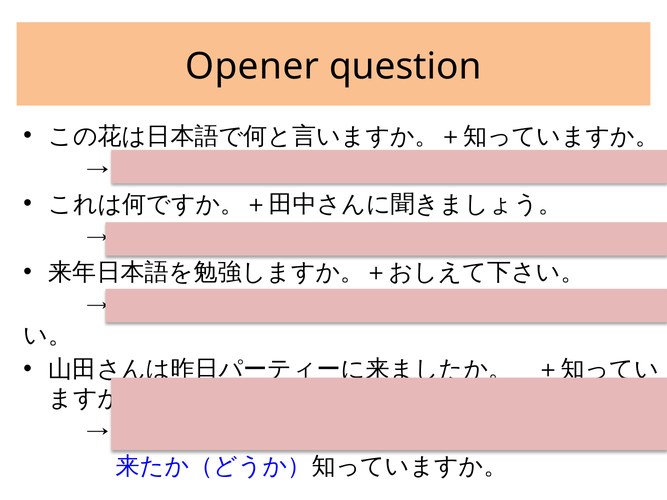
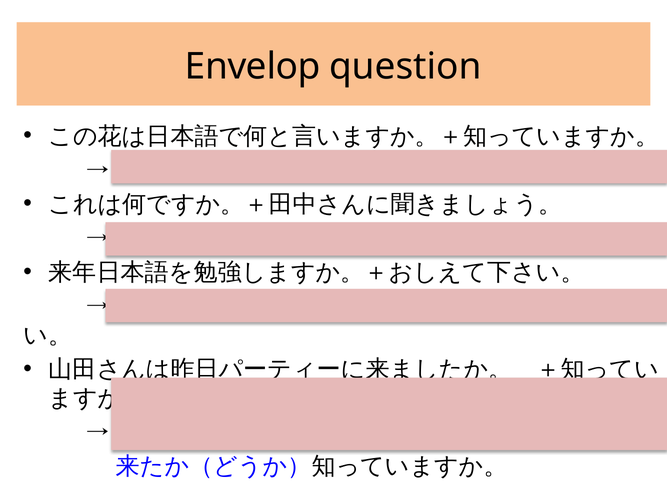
Opener: Opener -> Envelop (253, 66)
